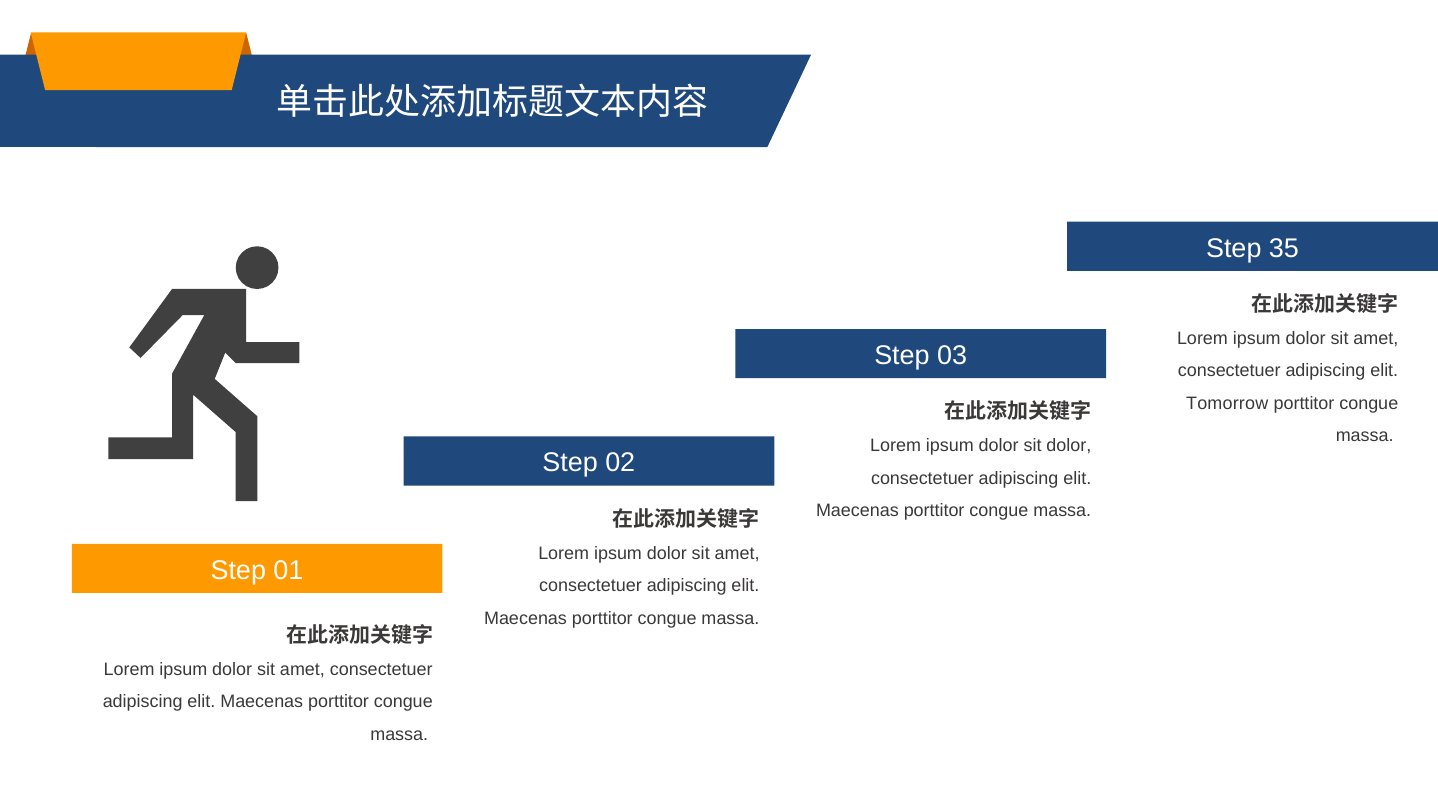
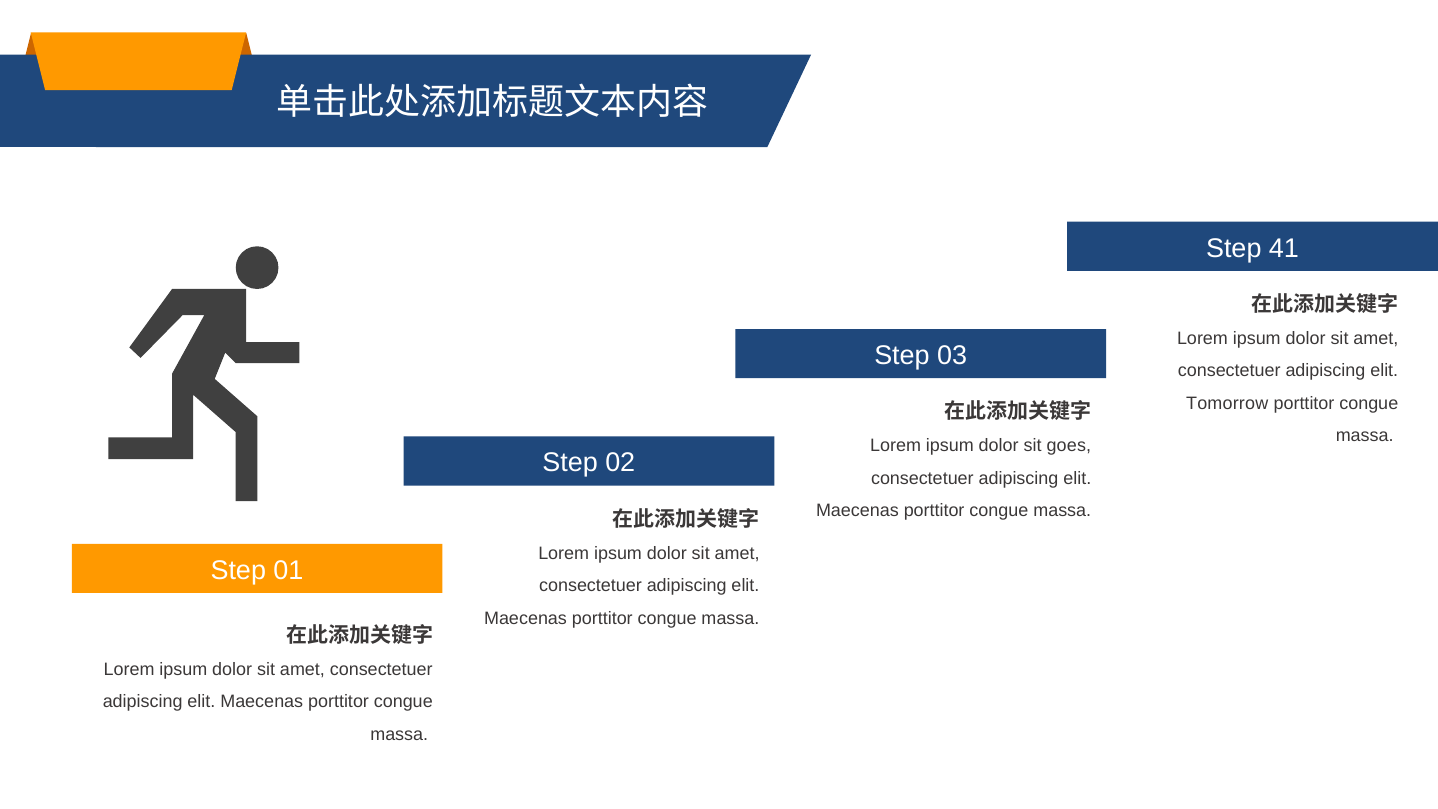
35: 35 -> 41 (1284, 248)
sit dolor: dolor -> goes (1069, 446)
